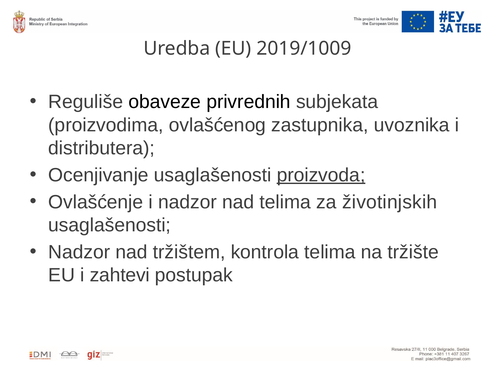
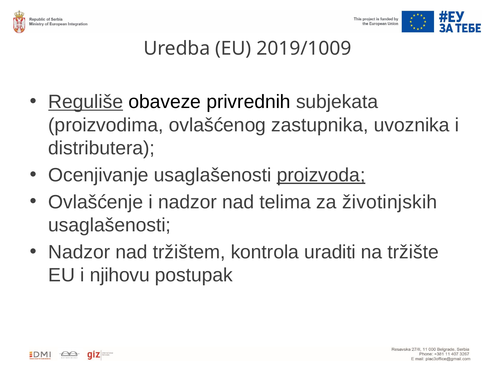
Reguliše underline: none -> present (86, 102)
kontrola telima: telima -> uraditi (330, 252)
zahtevi: zahtevi -> njihovu (120, 275)
